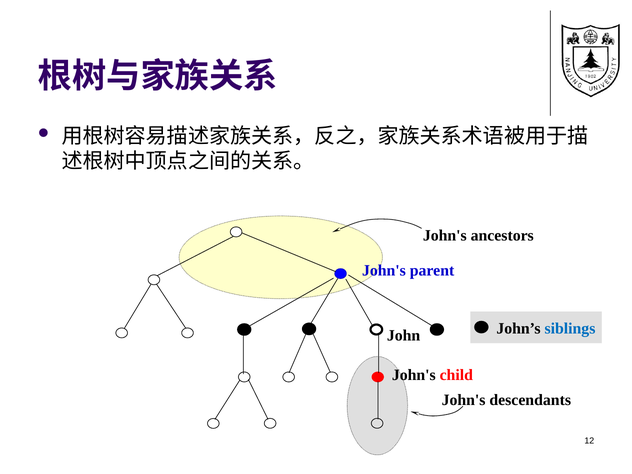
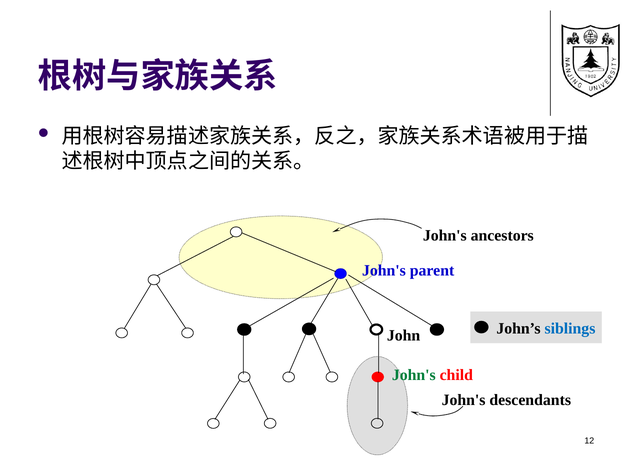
John's colour: black -> green (414, 375)
